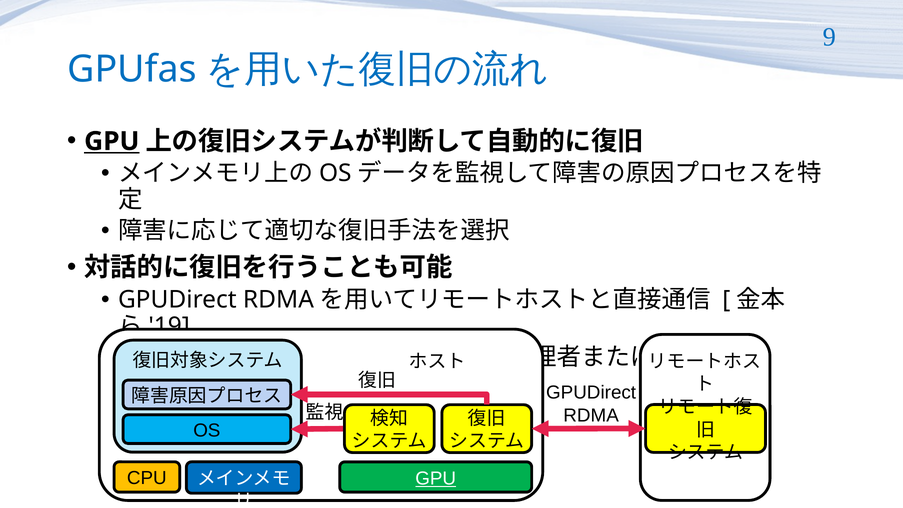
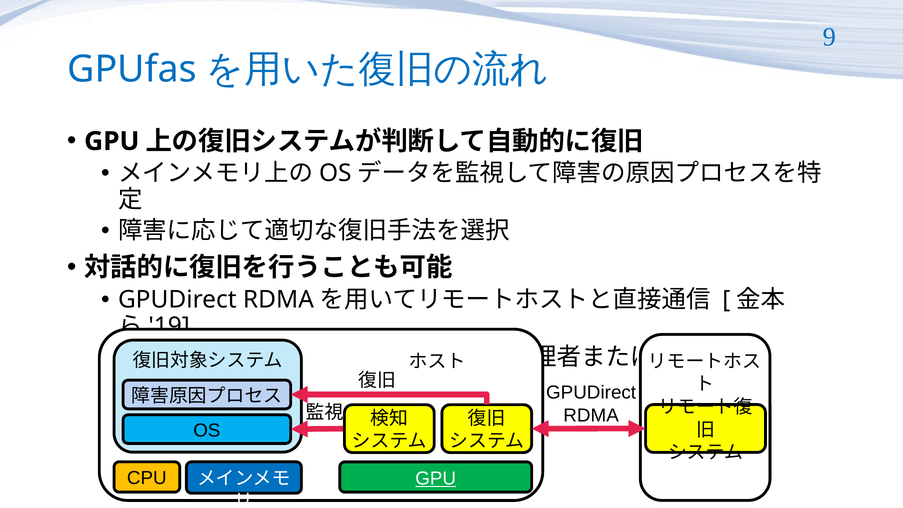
GPU underline: present -> none (112, 141)
